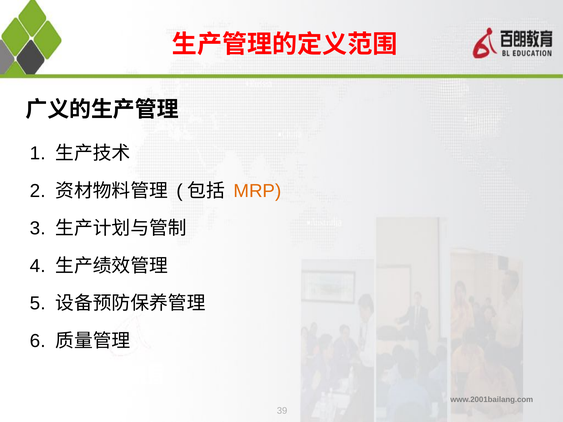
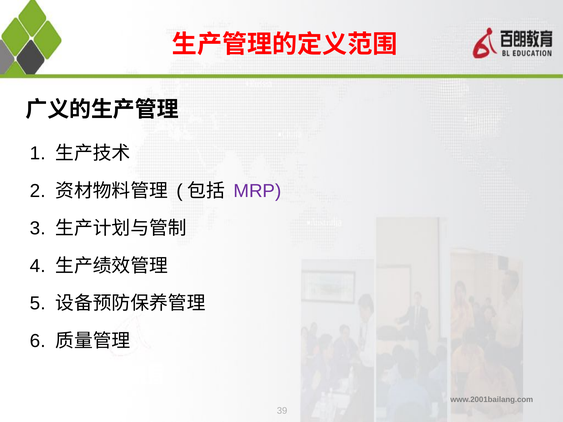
MRP colour: orange -> purple (257, 191)
